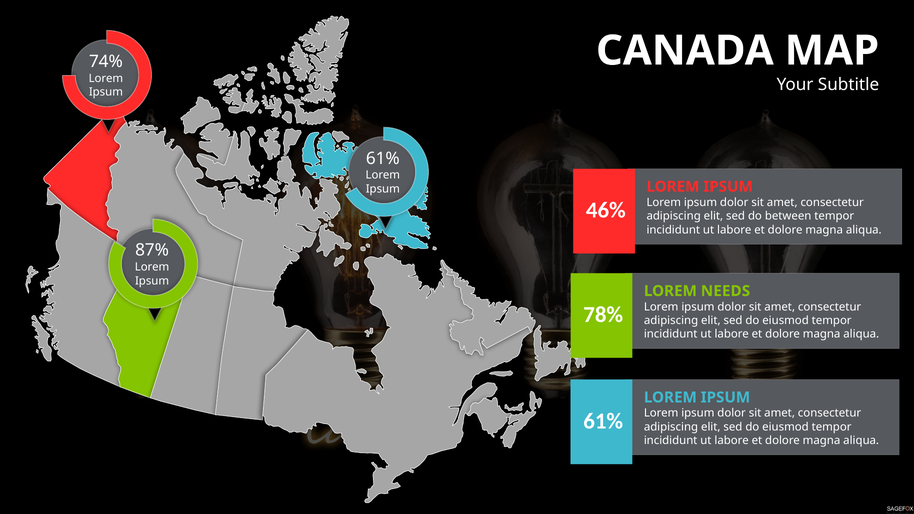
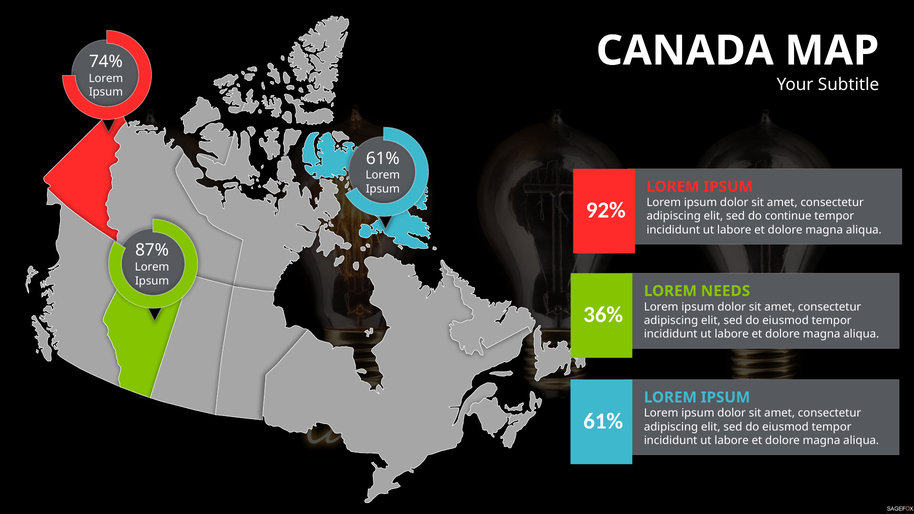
46%: 46% -> 92% (606, 210)
between: between -> continue (788, 216)
78%: 78% -> 36% (603, 315)
